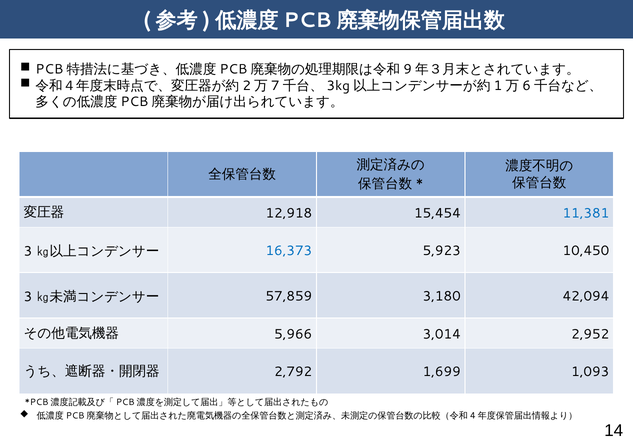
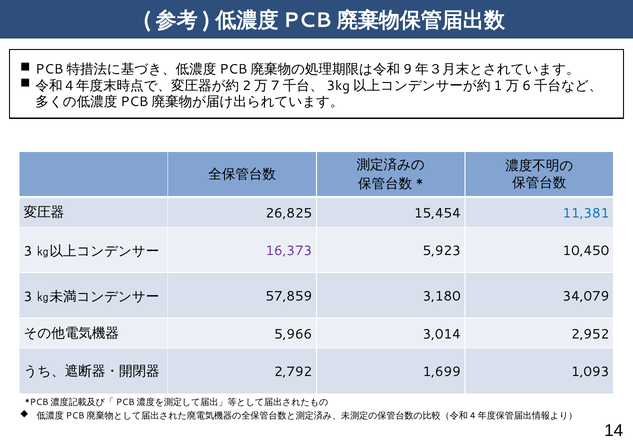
12,918: 12,918 -> 26,825 (289, 213)
16,373 colour: blue -> purple (289, 251)
42,094: 42,094 -> 34,079 (586, 296)
